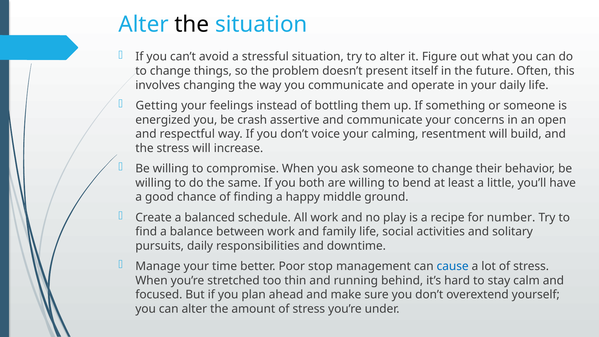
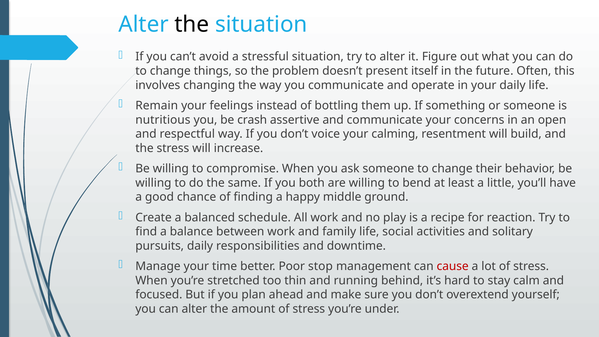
Getting: Getting -> Remain (157, 106)
energized: energized -> nutritious (163, 120)
number: number -> reaction (511, 217)
cause colour: blue -> red (453, 266)
